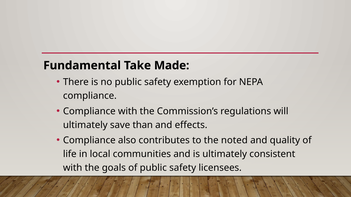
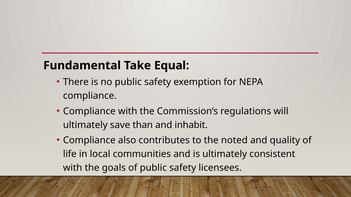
Made: Made -> Equal (172, 66)
effects: effects -> inhabit (191, 125)
